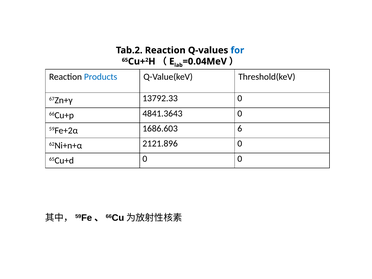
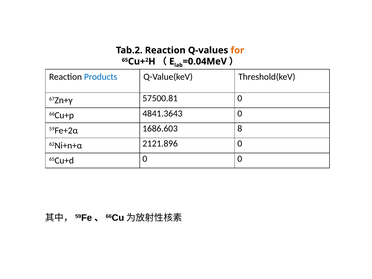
for colour: blue -> orange (237, 50)
13792.33: 13792.33 -> 57500.81 (160, 98)
6: 6 -> 8 (240, 129)
